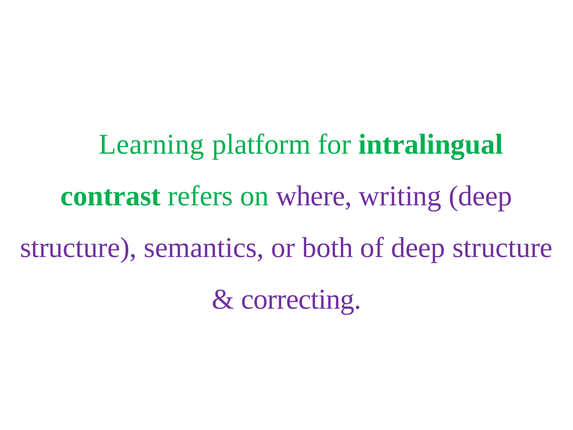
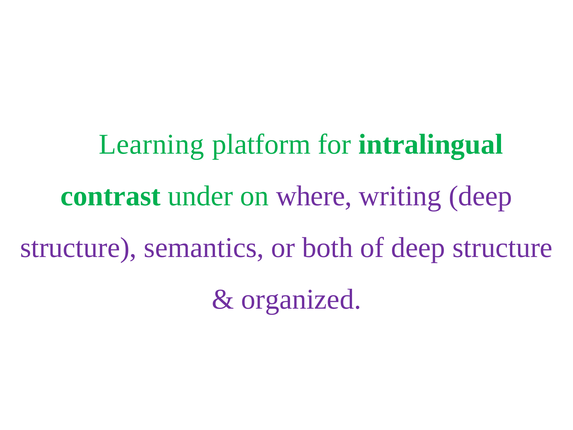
refers: refers -> under (201, 196)
correcting: correcting -> organized (301, 299)
